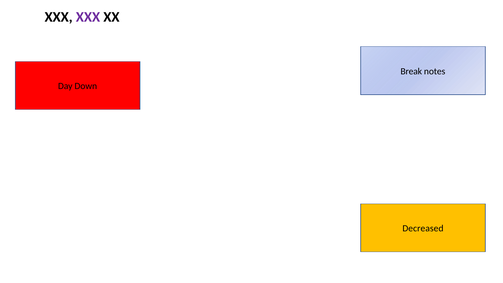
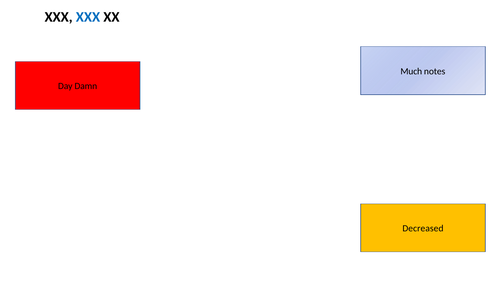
XXX colour: purple -> blue (88, 17)
Break: Break -> Much (411, 71)
Down: Down -> Damn (86, 86)
